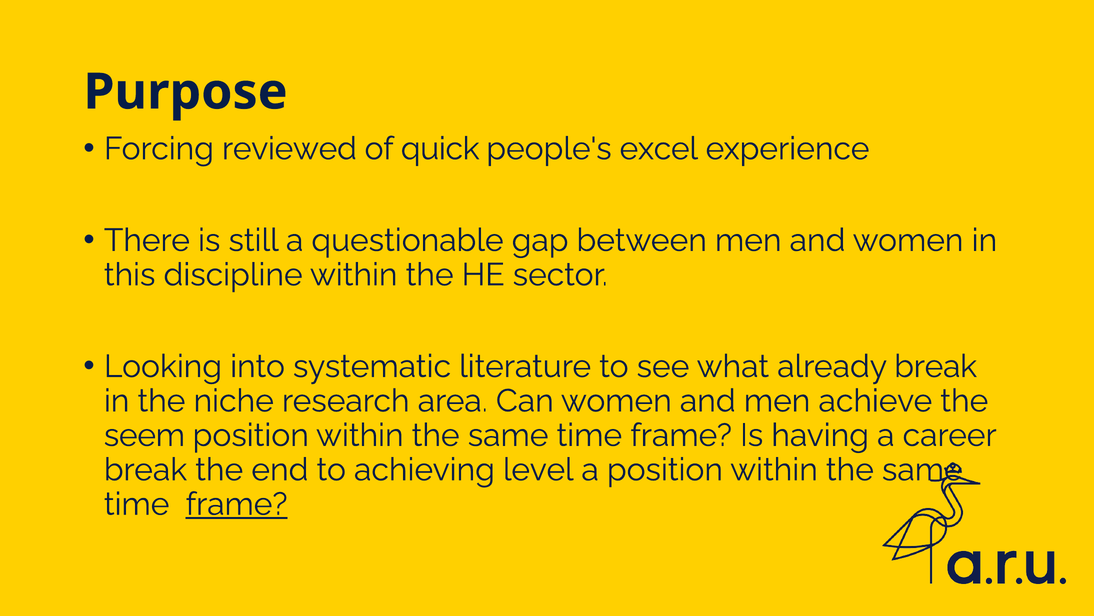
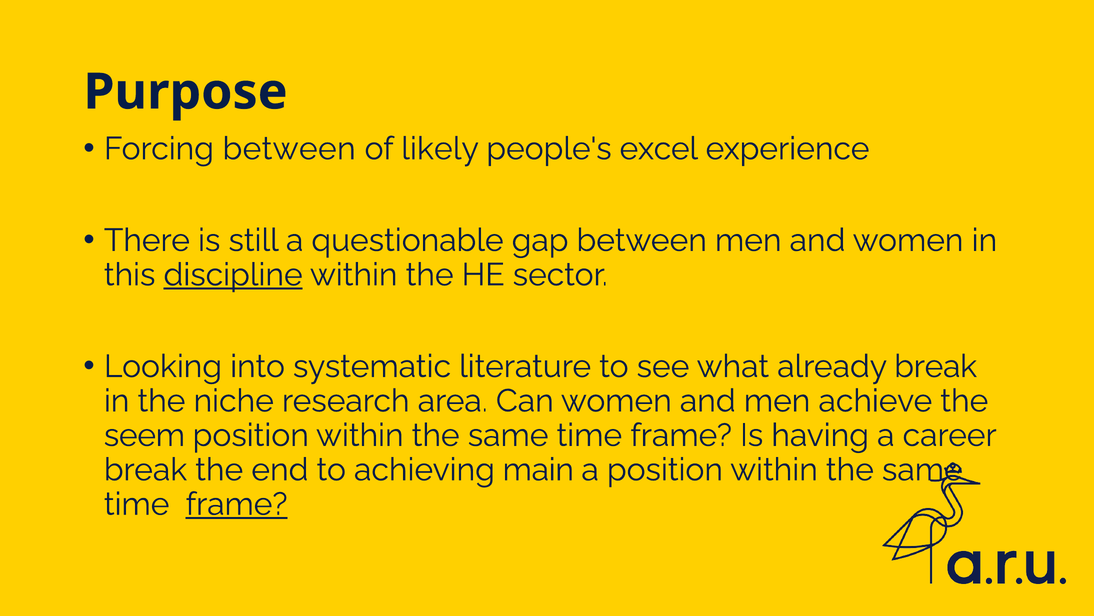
Forcing reviewed: reviewed -> between (289, 149)
quick: quick -> likely (440, 149)
discipline underline: none -> present (233, 275)
level: level -> main (538, 469)
